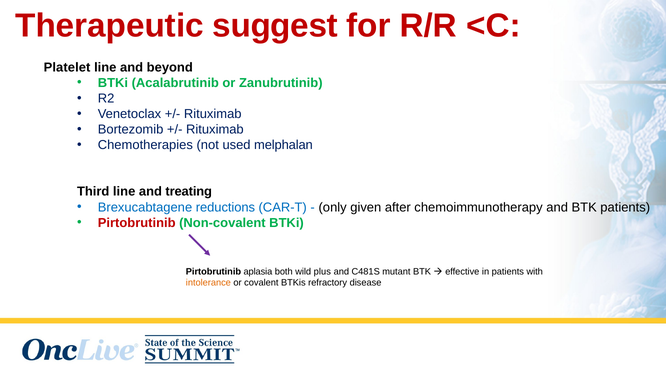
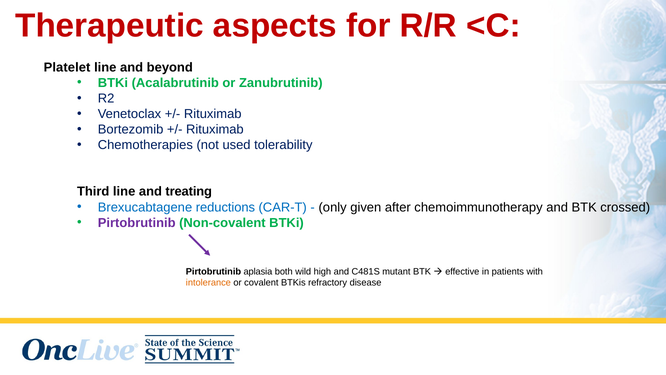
suggest: suggest -> aspects (275, 26)
melphalan: melphalan -> tolerability (283, 145)
BTK patients: patients -> crossed (625, 207)
Pirtobrutinib colour: red -> purple (137, 223)
plus: plus -> high (322, 272)
